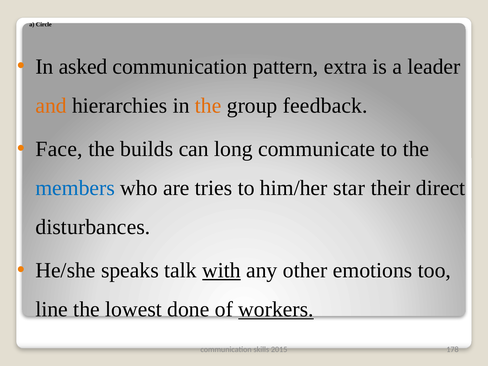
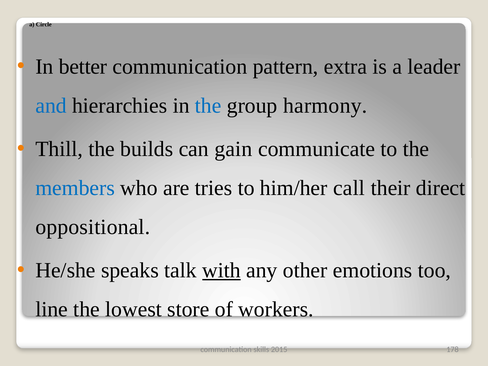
asked: asked -> better (83, 67)
and colour: orange -> blue (51, 106)
the colour: orange -> blue (208, 106)
feedback: feedback -> harmony (325, 106)
Face: Face -> Thill (59, 149)
long: long -> gain (233, 149)
star: star -> call (349, 188)
disturbances: disturbances -> oppositional (93, 227)
done: done -> store (188, 310)
workers underline: present -> none (276, 310)
